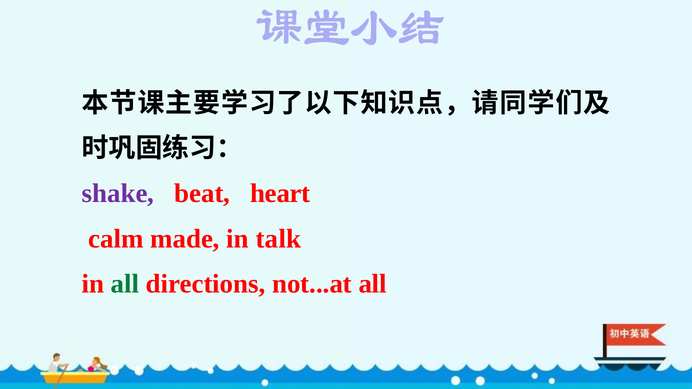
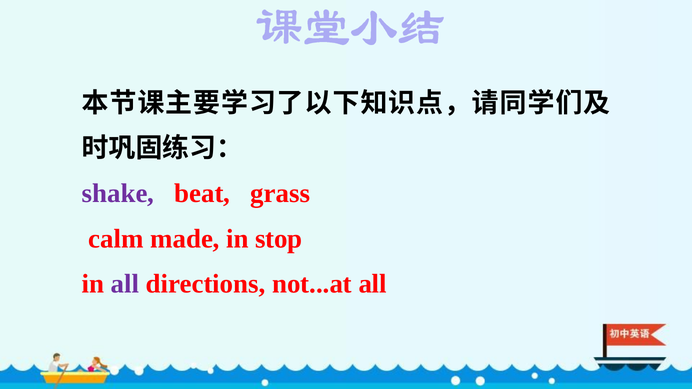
heart: heart -> grass (280, 194)
talk: talk -> stop (279, 239)
all colour: green -> purple (125, 284)
